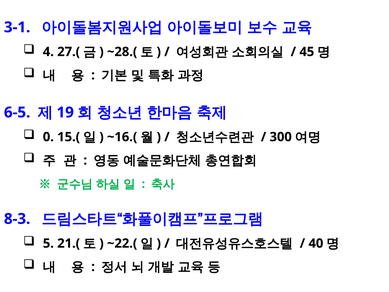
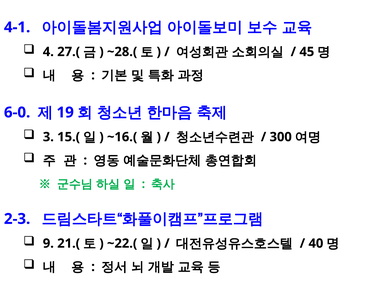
3-1: 3-1 -> 4-1 (17, 27)
6-5: 6-5 -> 6-0 (17, 112)
0: 0 -> 3 (48, 137)
8-3: 8-3 -> 2-3 (17, 219)
5: 5 -> 9 (48, 243)
